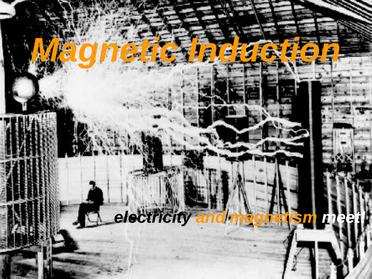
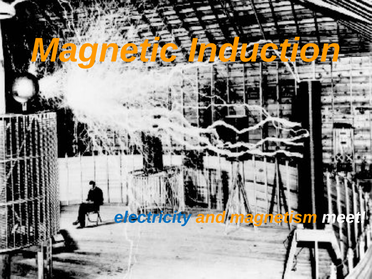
electricity colour: black -> blue (153, 218)
